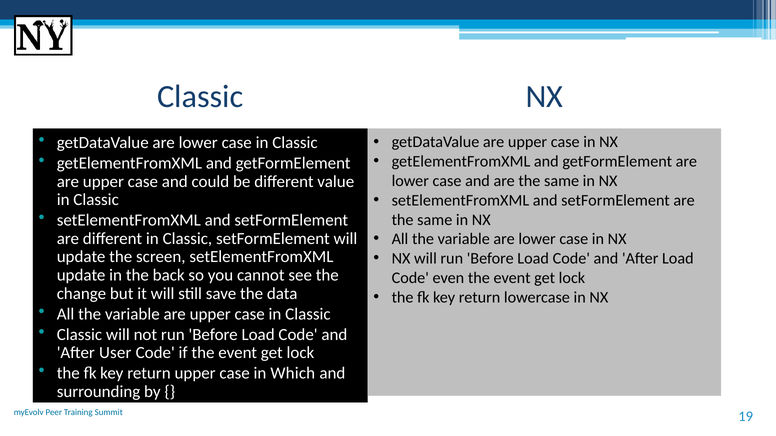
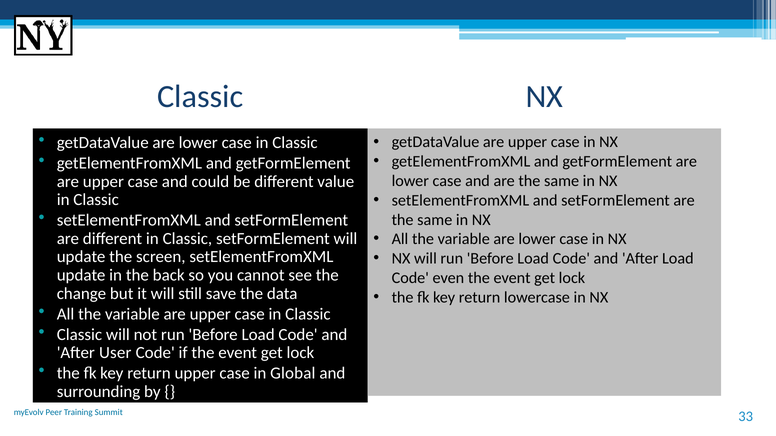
Which: Which -> Global (293, 374)
19: 19 -> 33 (746, 417)
